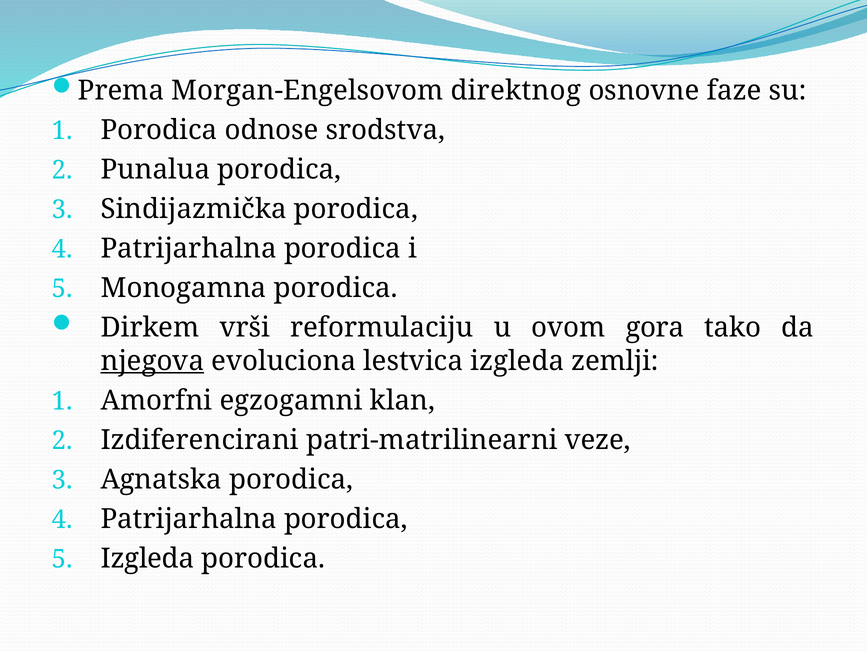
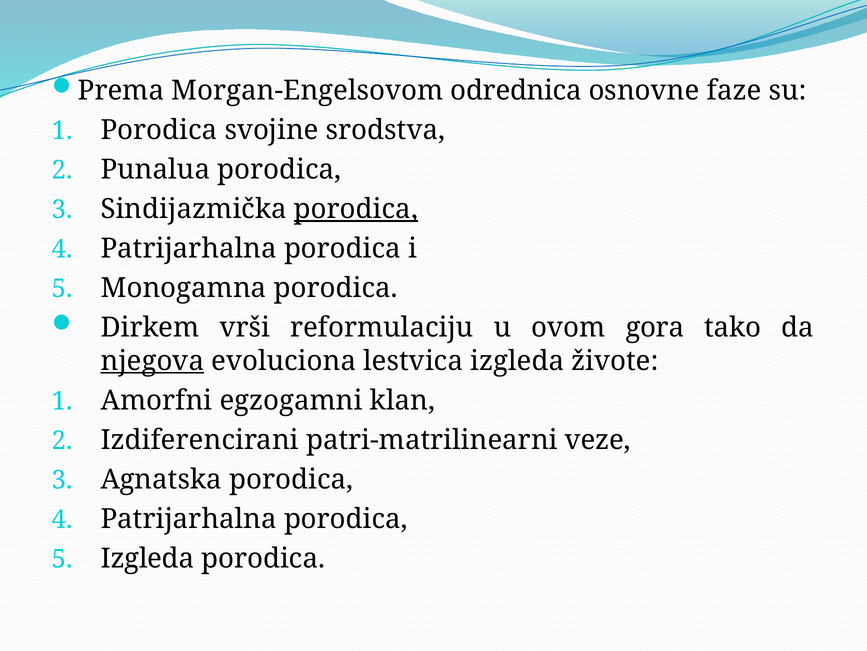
direktnog: direktnog -> odrednica (516, 91)
odnose: odnose -> svojine (272, 130)
porodica underline: none -> present (356, 209)
zemlji: zemlji -> živote (615, 361)
